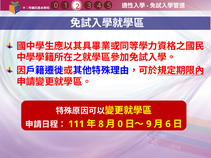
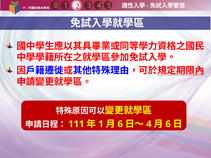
8: 8 -> 1 (101, 124)
0: 0 -> 6 (120, 124)
9: 9 -> 4 (149, 124)
